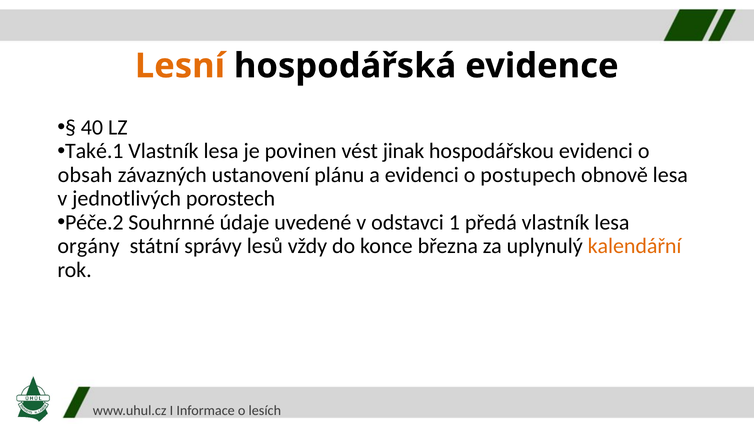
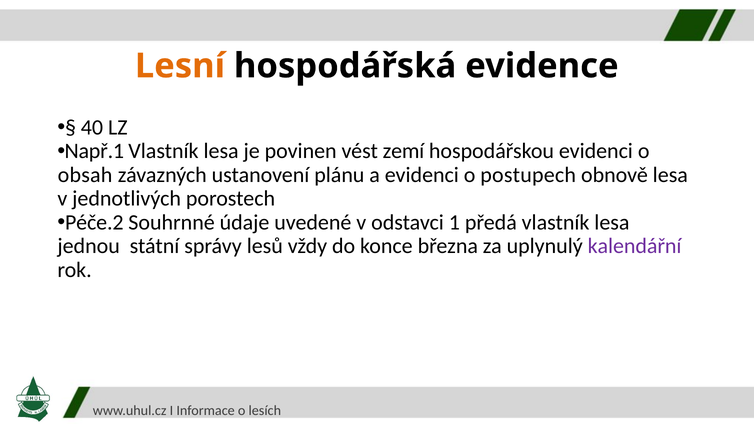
Také.1: Také.1 -> Např.1 (94, 151)
jinak: jinak -> zemí (404, 151)
orgány: orgány -> jednou (89, 246)
kalendářní colour: orange -> purple (635, 246)
